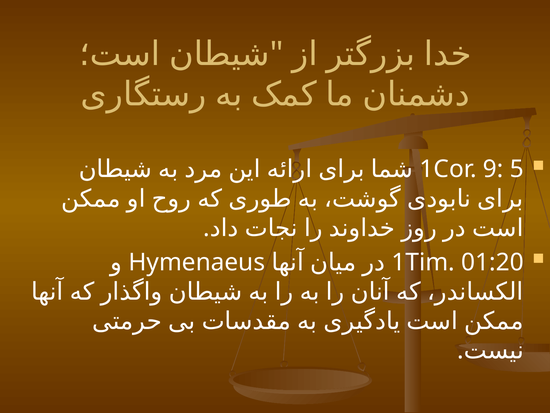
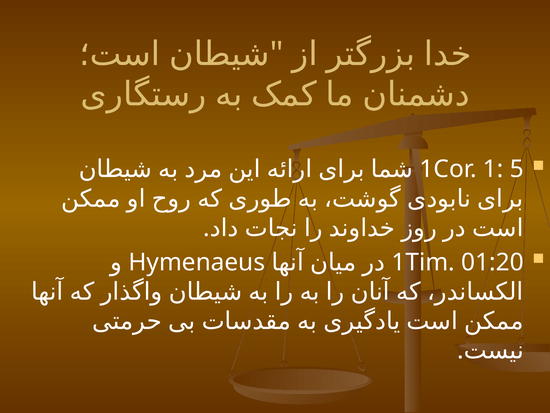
9: 9 -> 1 (493, 169)
